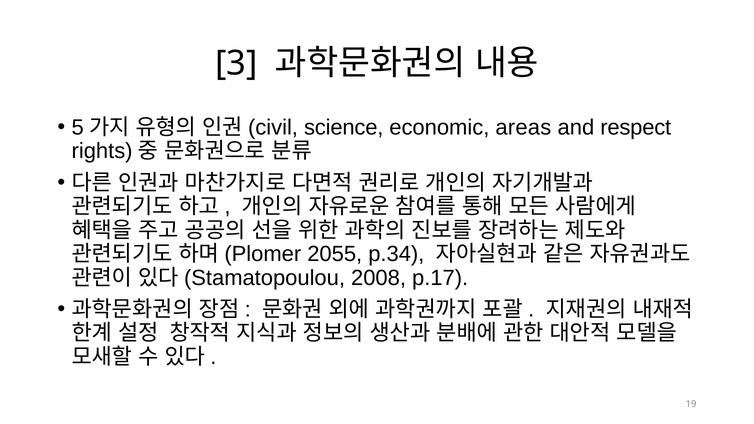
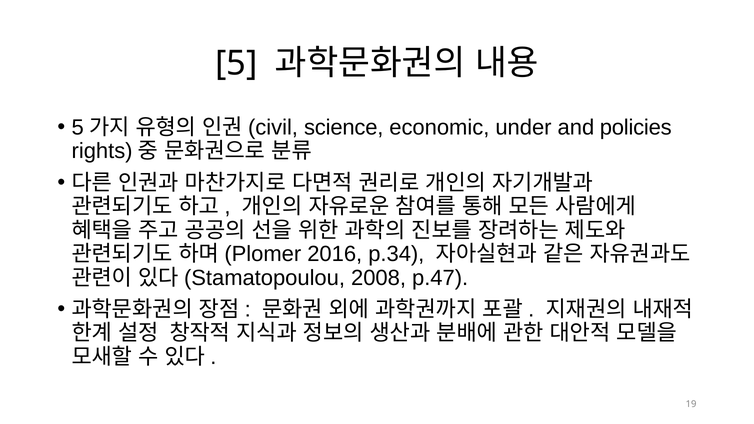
3: 3 -> 5 (236, 63)
areas: areas -> under (523, 127)
respect: respect -> policies (636, 127)
2055: 2055 -> 2016 (335, 254)
p.17: p.17 -> p.47 (440, 278)
